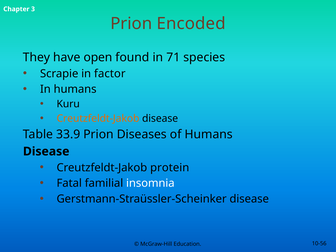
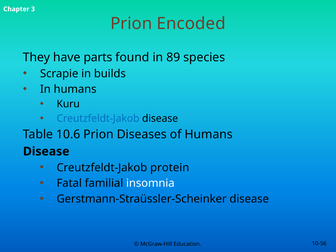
open: open -> parts (98, 57)
71: 71 -> 89 (173, 57)
factor: factor -> builds (110, 74)
Creutzfeldt-Jakob colour: orange -> blue (98, 118)
33.9: 33.9 -> 10.6 (68, 134)
